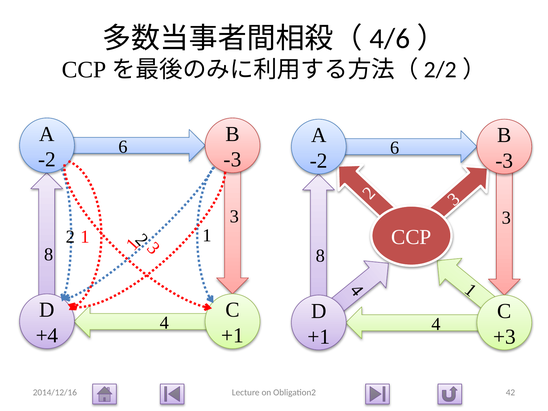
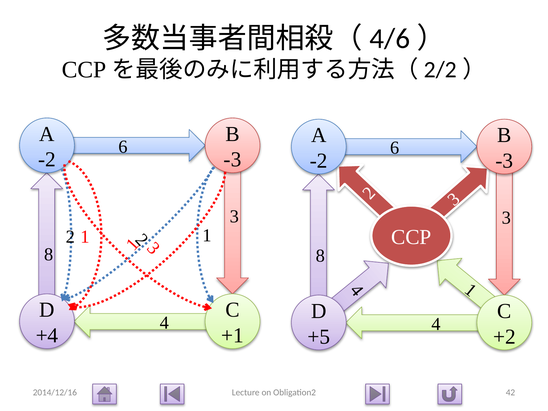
+1: +1 -> +5 (319, 337)
+3: +3 -> +2 (504, 337)
